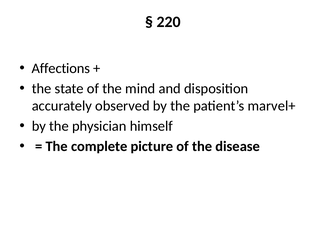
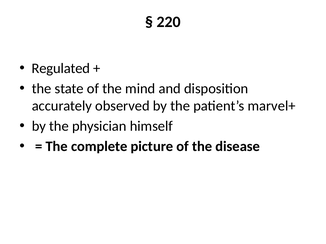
Affections: Affections -> Regulated (61, 68)
